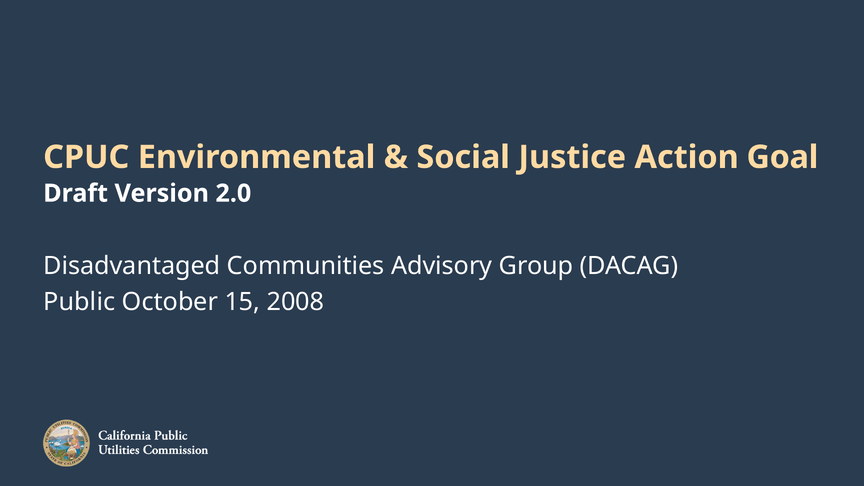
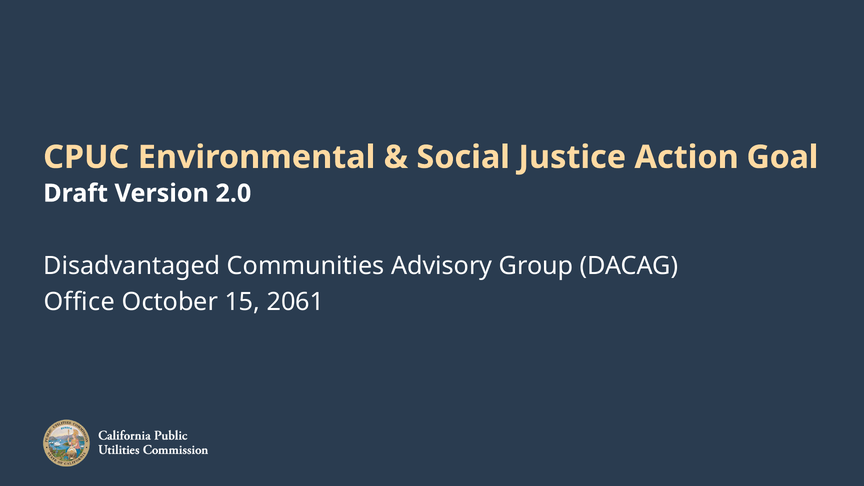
Public: Public -> Office (79, 302)
2008: 2008 -> 2061 (295, 302)
